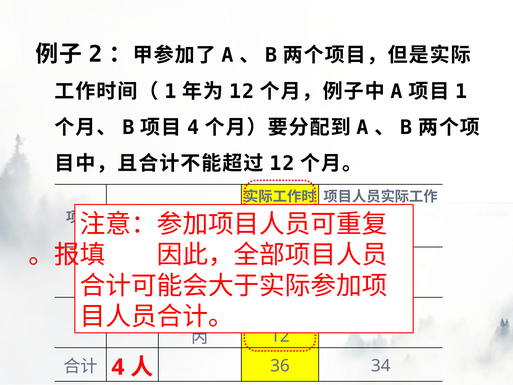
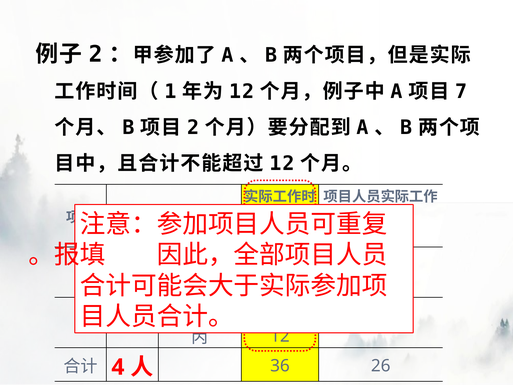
1: 1 -> 7 (461, 92)
4: 4 -> 2 (193, 128)
34: 34 -> 26 (381, 366)
